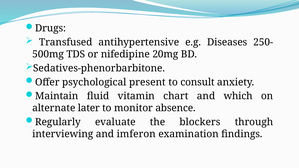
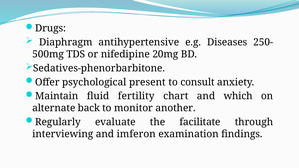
Transfused: Transfused -> Diaphragm (66, 42)
vitamin: vitamin -> fertility (136, 96)
later: later -> back (89, 108)
absence: absence -> another (175, 108)
blockers: blockers -> facilitate (200, 122)
